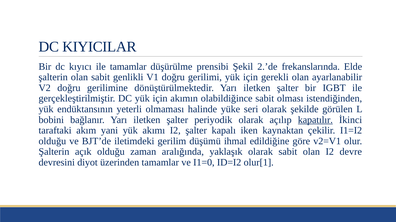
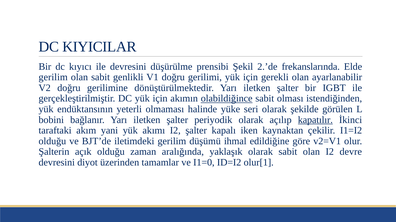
ile tamamlar: tamamlar -> devresini (128, 67)
şalterin: şalterin -> gerilim (53, 77)
olabildiğince underline: none -> present (227, 99)
